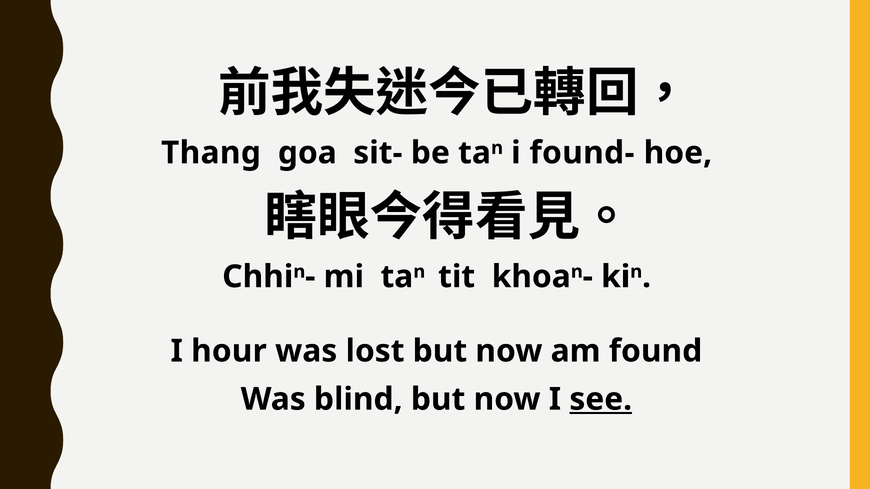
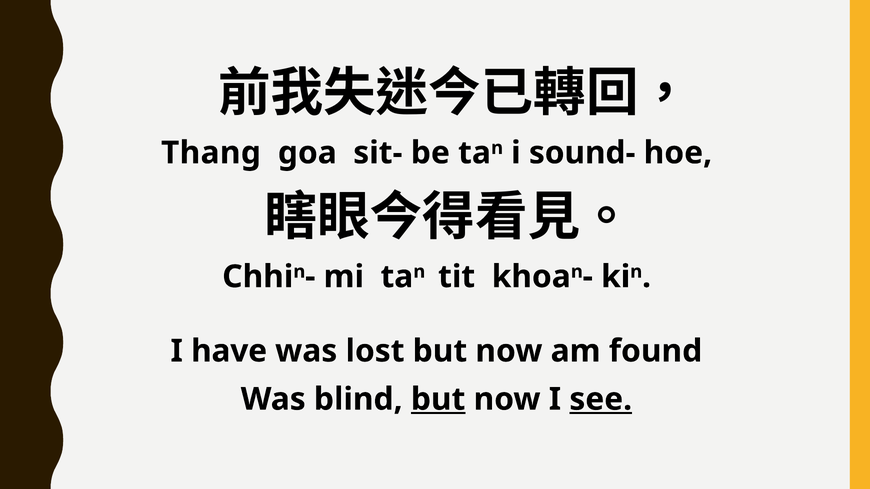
found-: found- -> sound- (582, 153)
hour: hour -> have (229, 351)
but underline: none -> present (438, 400)
